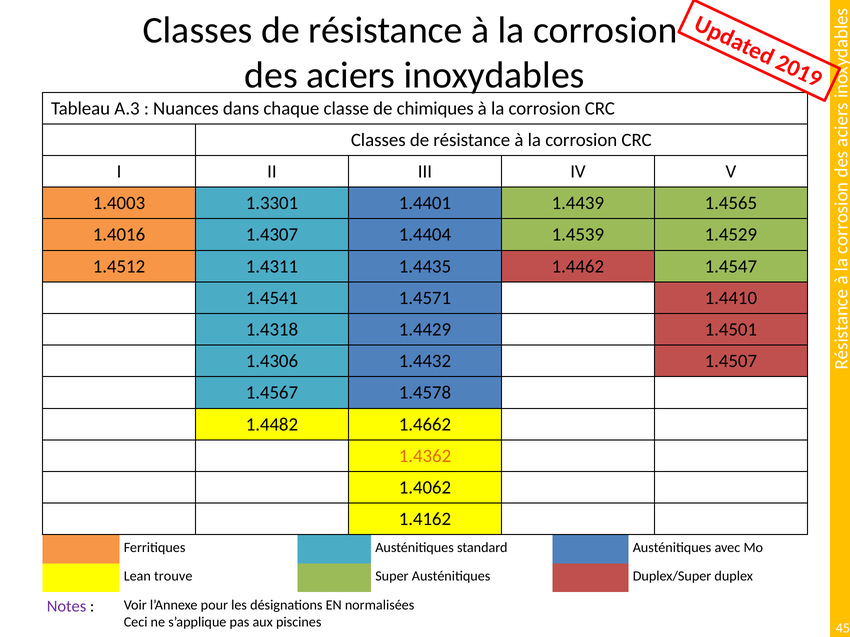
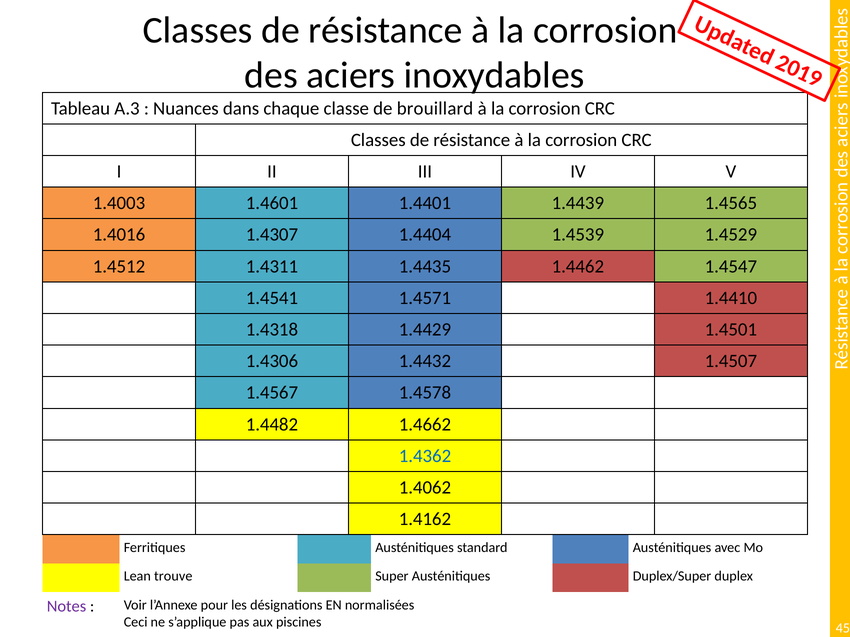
chimiques: chimiques -> brouillard (435, 108)
1.3301: 1.3301 -> 1.4601 (272, 203)
1.4362 colour: orange -> blue (425, 456)
